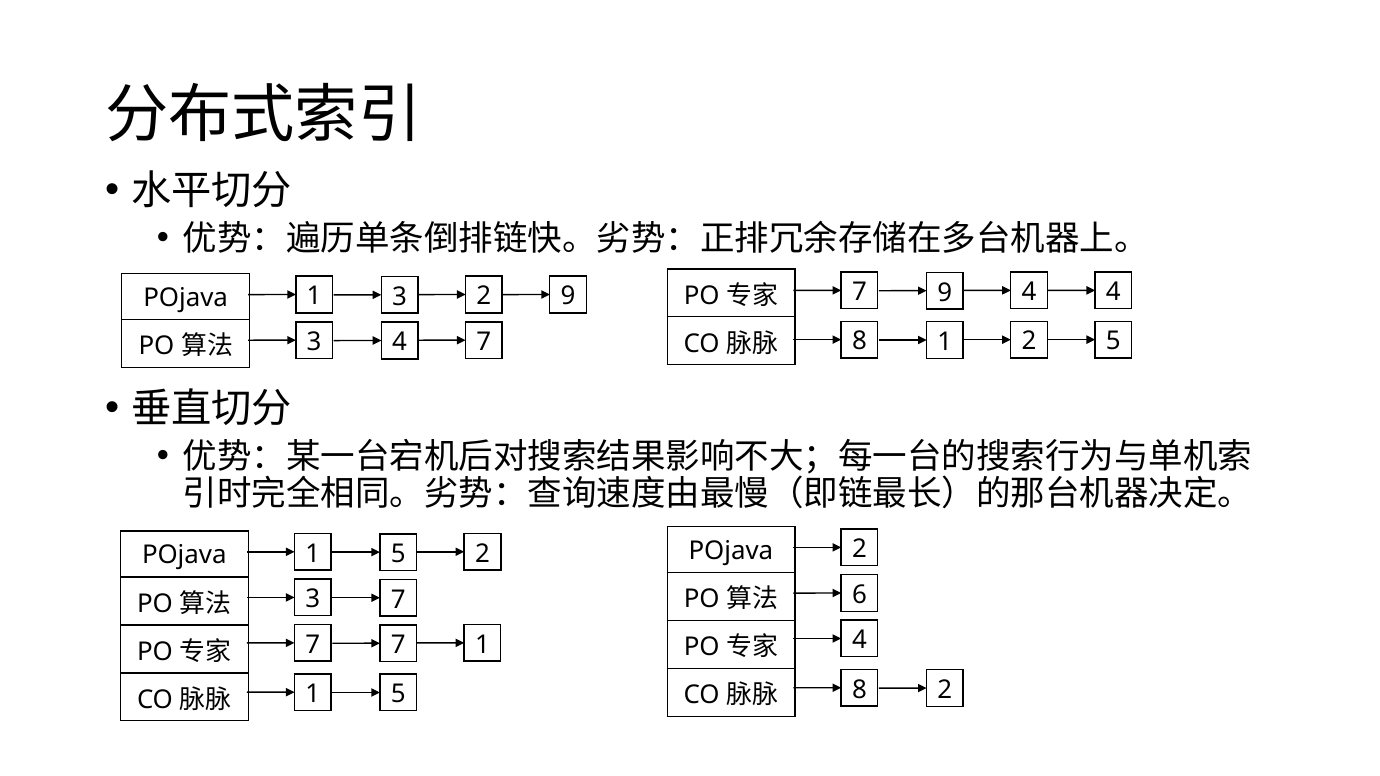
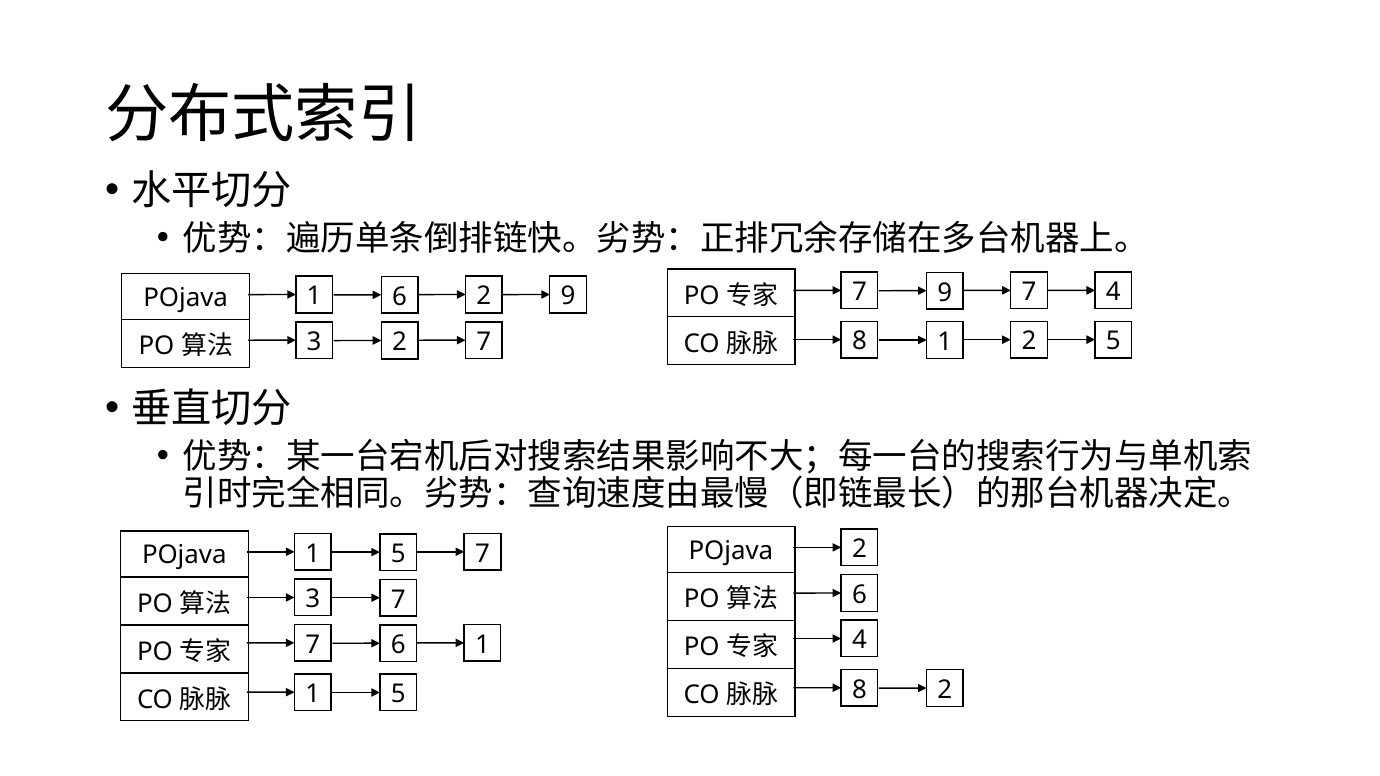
9 4: 4 -> 7 (1029, 292)
1 3: 3 -> 6 (400, 297)
3 4: 4 -> 2 (400, 342)
2: 2 -> 7 (483, 554)
7 7: 7 -> 6 (398, 645)
